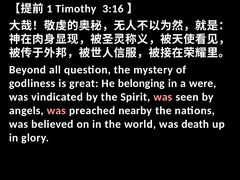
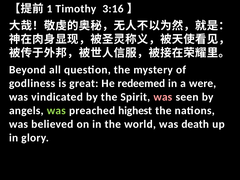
belonging: belonging -> redeemed (141, 83)
was colour: pink -> light green (56, 111)
nearby: nearby -> highest (135, 111)
